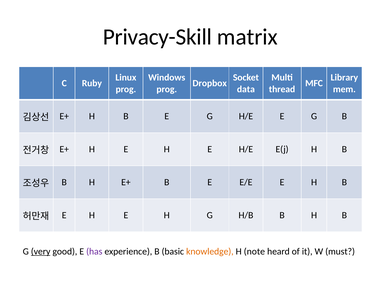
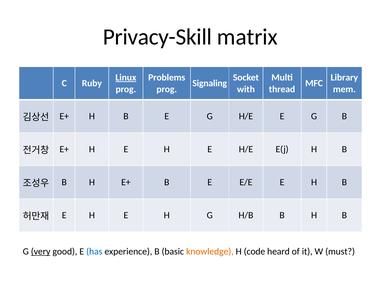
Linux underline: none -> present (126, 77)
Windows: Windows -> Problems (167, 77)
Dropbox: Dropbox -> Signaling (210, 83)
data: data -> with (246, 89)
has colour: purple -> blue (94, 251)
note: note -> code (254, 251)
